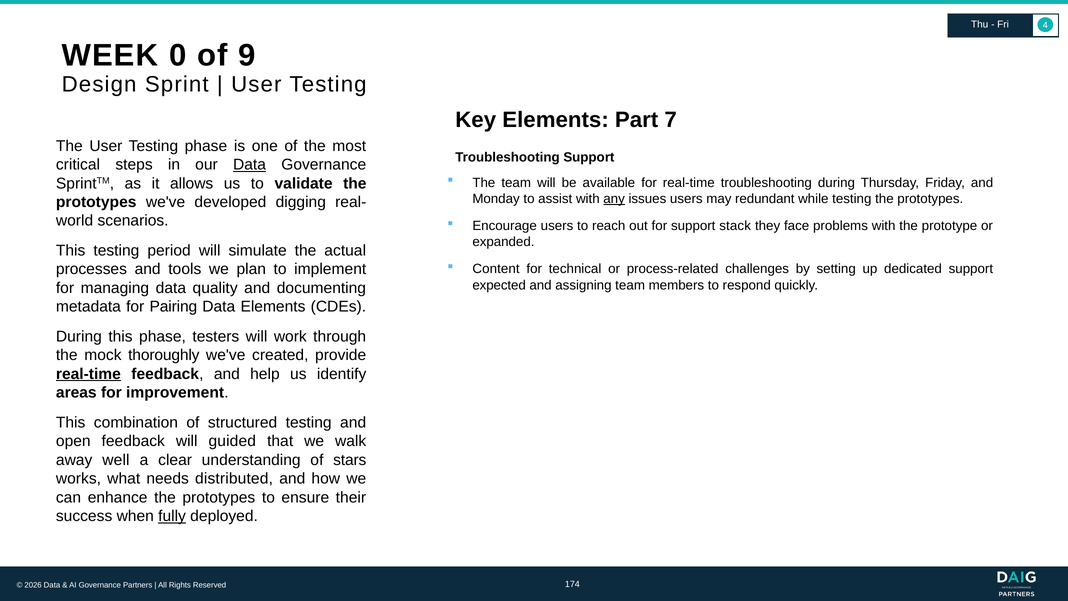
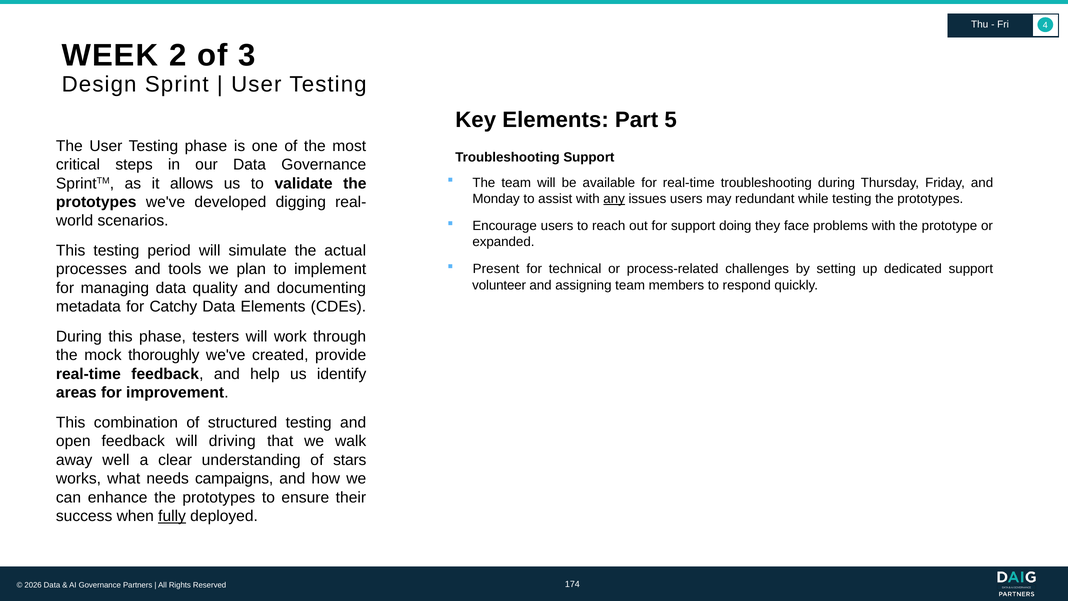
0: 0 -> 2 (178, 55)
9: 9 -> 3 (247, 55)
7: 7 -> 5 (671, 120)
Data underline: present -> none (250, 165)
stack: stack -> doing (735, 226)
Content: Content -> Present (496, 269)
expected: expected -> volunteer (499, 285)
Pairing: Pairing -> Catchy (173, 307)
real-time underline: present -> none (88, 374)
guided: guided -> driving (232, 441)
distributed: distributed -> campaigns (234, 478)
